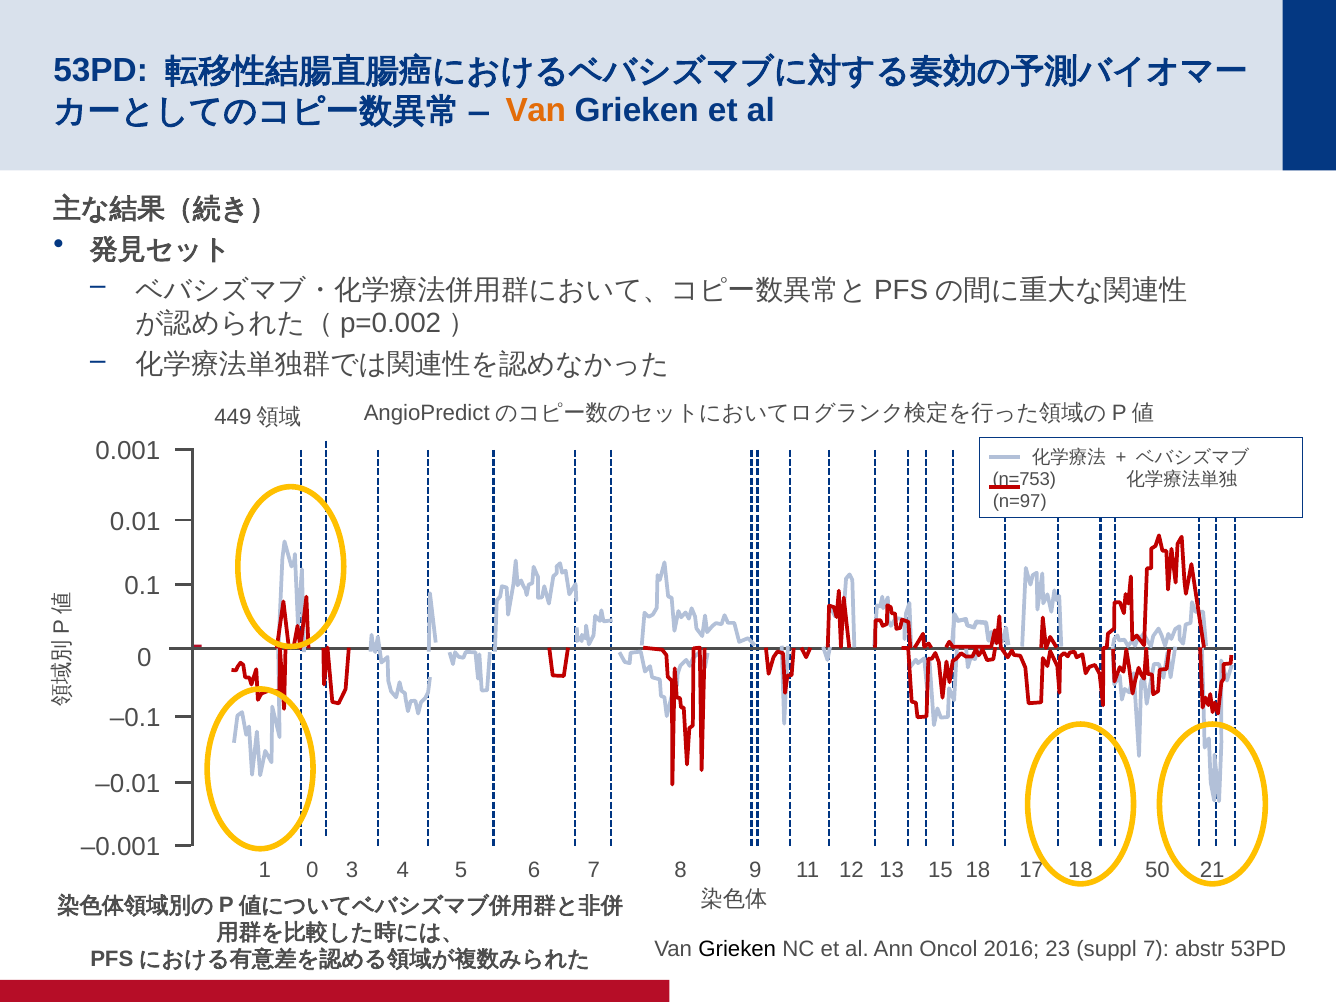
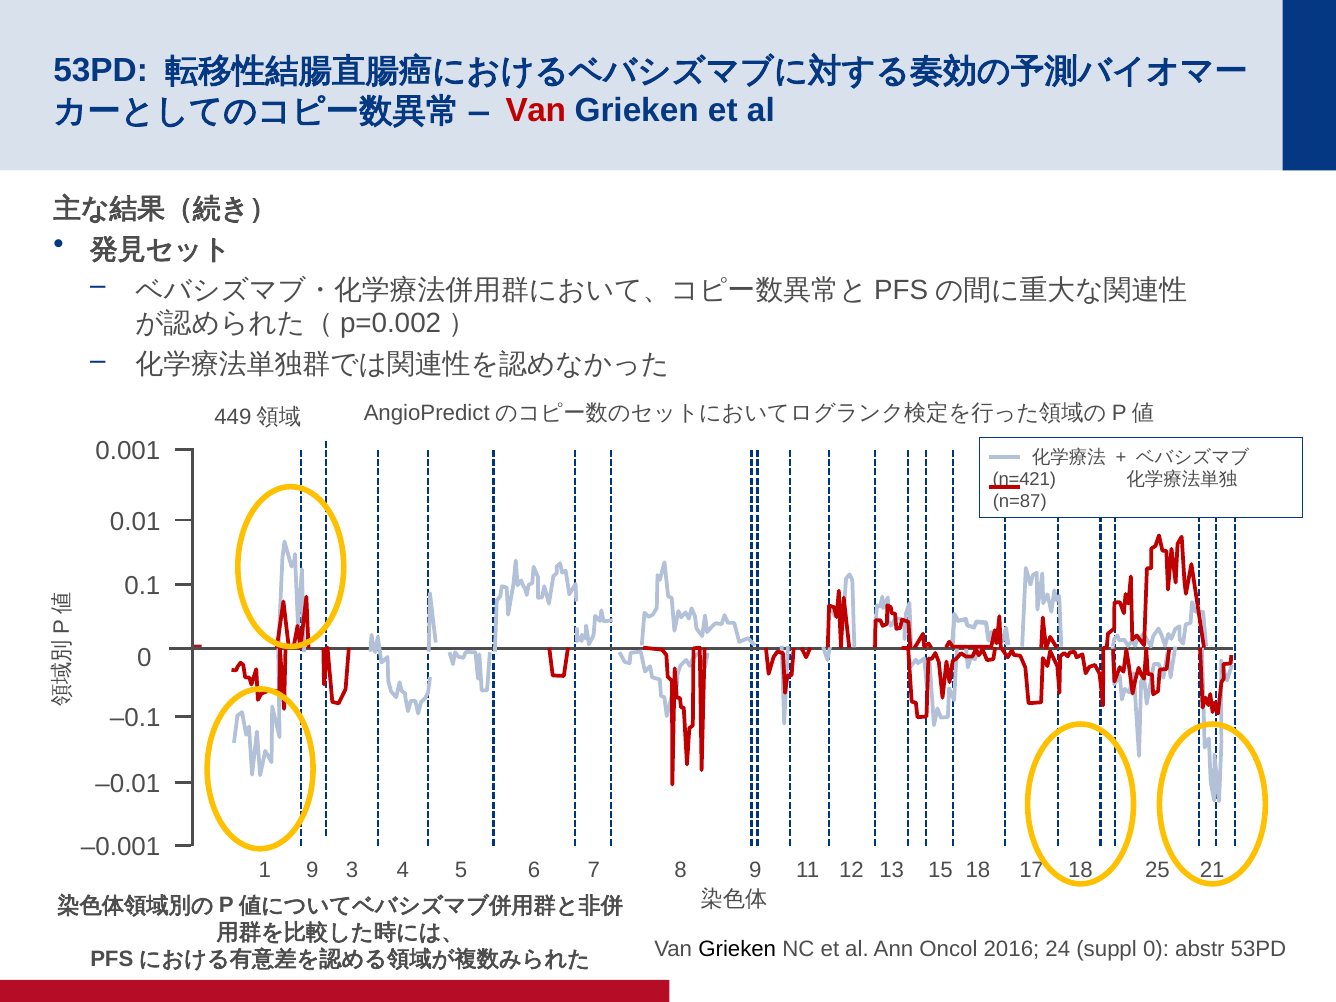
Van colour: orange -> red (536, 111)
n=753: n=753 -> n=421 (1024, 479)
n=97: n=97 -> n=87 (1020, 502)
1 0: 0 -> 9 (312, 870)
50: 50 -> 25 (1157, 870)
23: 23 -> 24 (1058, 949)
suppl 7: 7 -> 0 (1156, 949)
